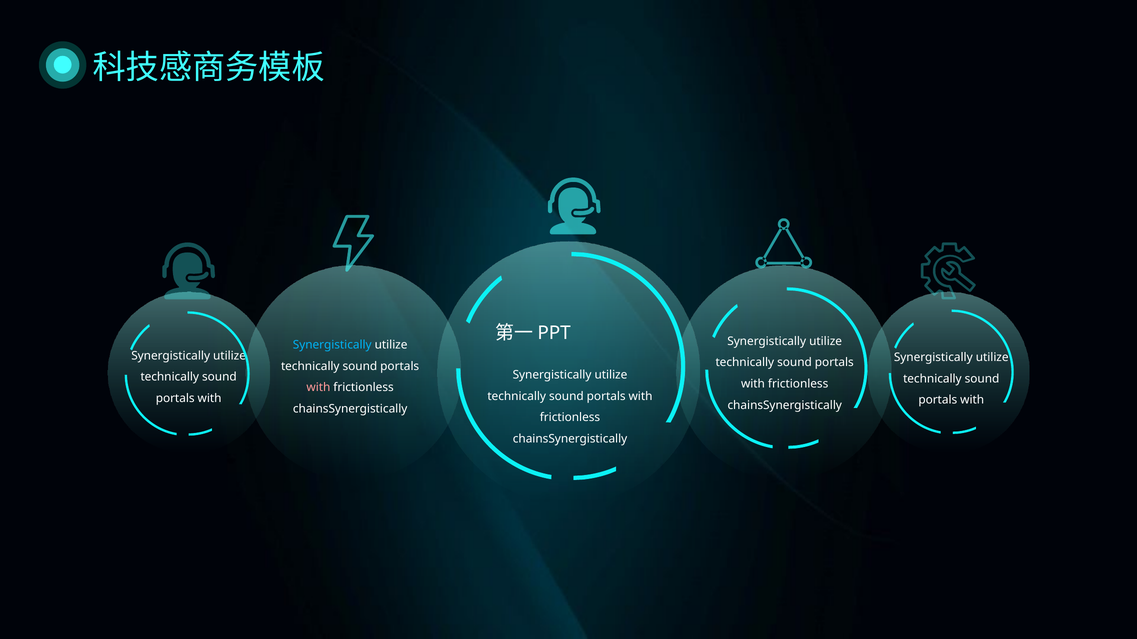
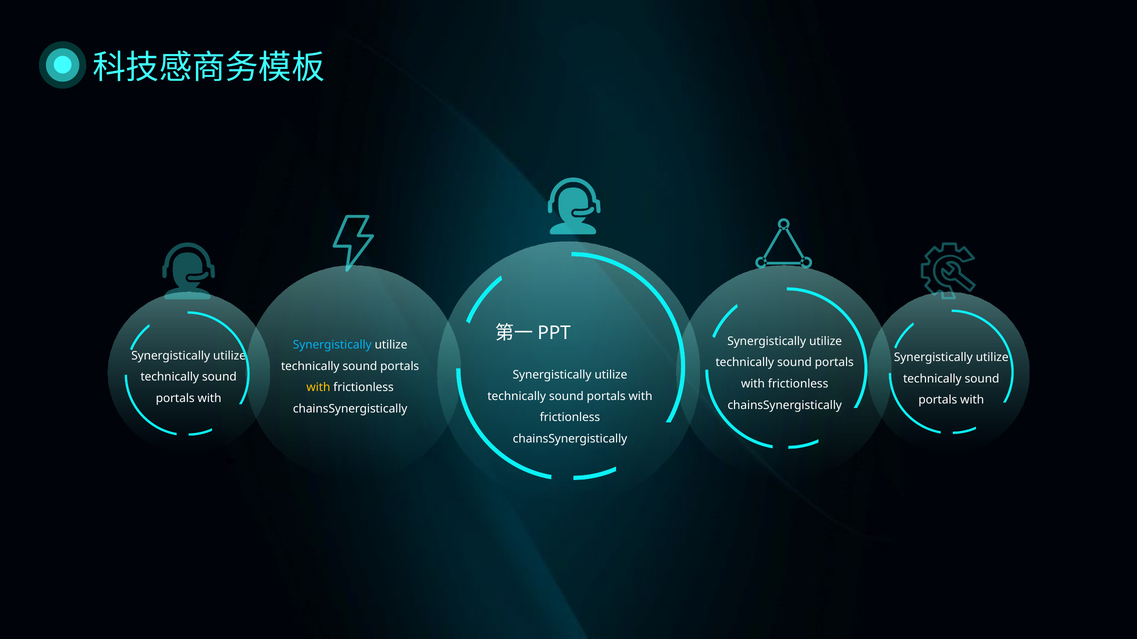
with colour: pink -> yellow (318, 388)
